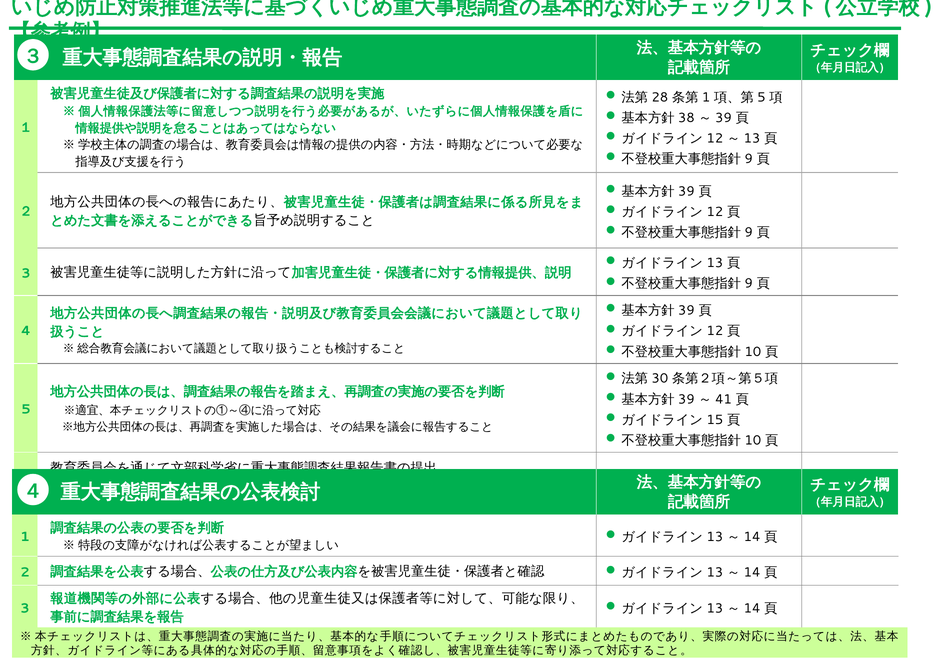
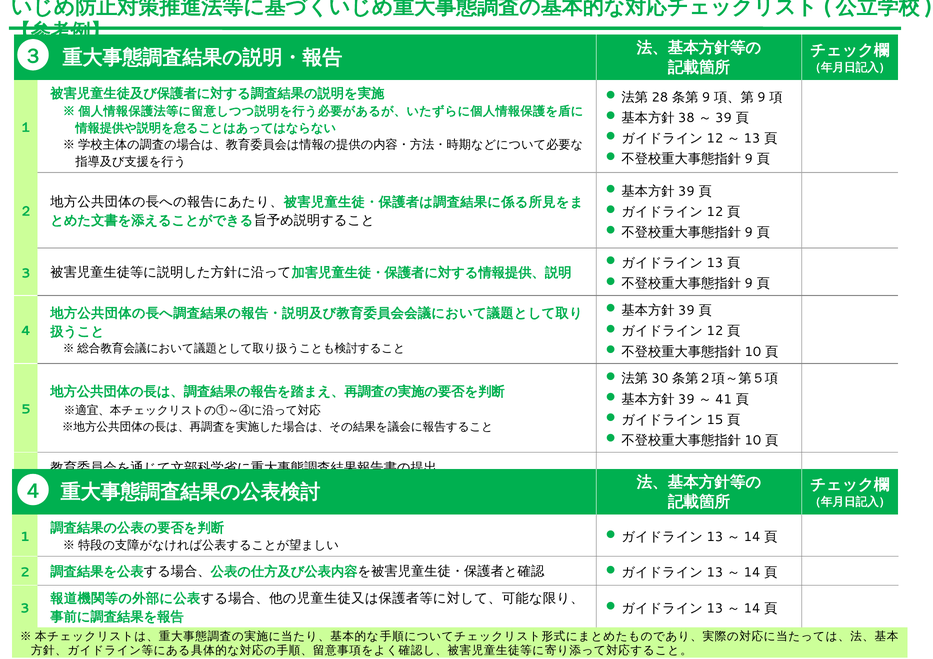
1: 1 -> 9 (706, 97)
5: 5 -> 9 (761, 97)
